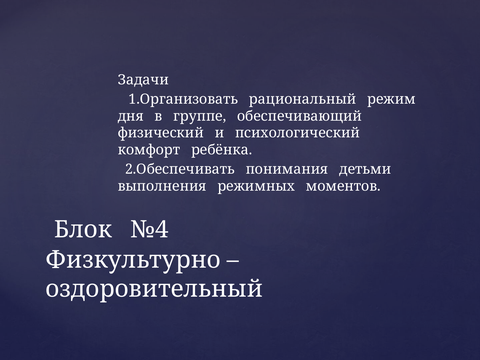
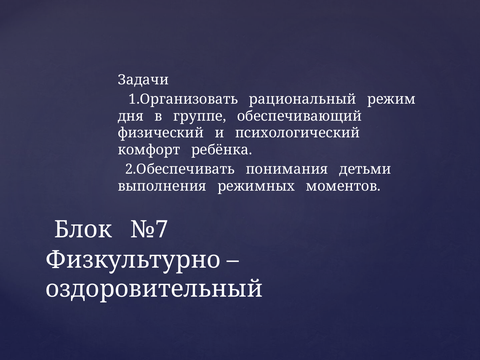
№4: №4 -> №7 (150, 230)
